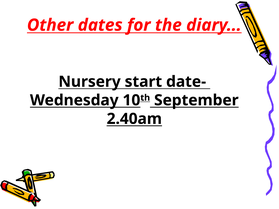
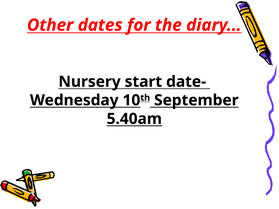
2.40am: 2.40am -> 5.40am (134, 119)
